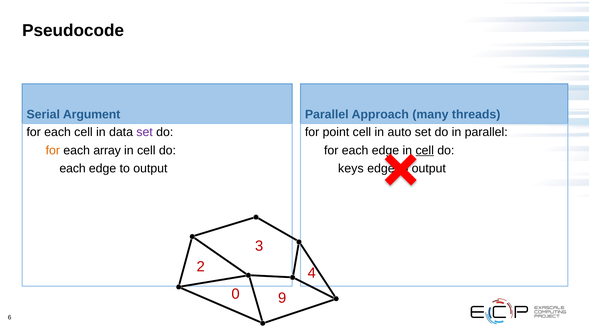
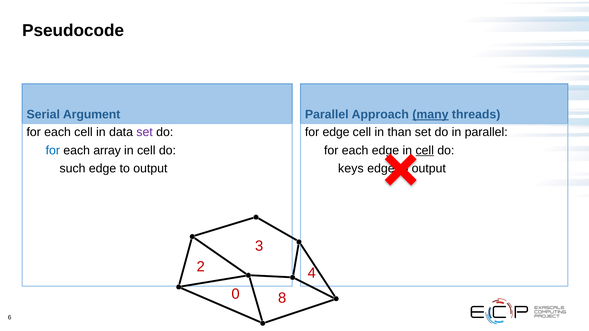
many underline: none -> present (430, 115)
for point: point -> edge (336, 132)
auto: auto -> than (399, 132)
for colour: orange -> blue (53, 151)
each: each -> such (73, 169)
9: 9 -> 8 (282, 298)
